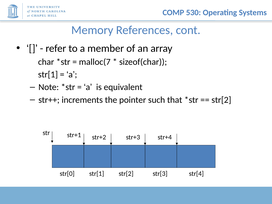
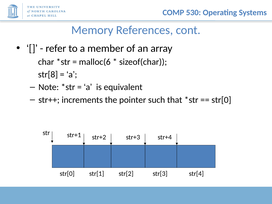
malloc(7: malloc(7 -> malloc(6 (95, 62)
str[1: str[1 -> str[8 (48, 75)
str[2: str[2 -> str[0 (221, 100)
